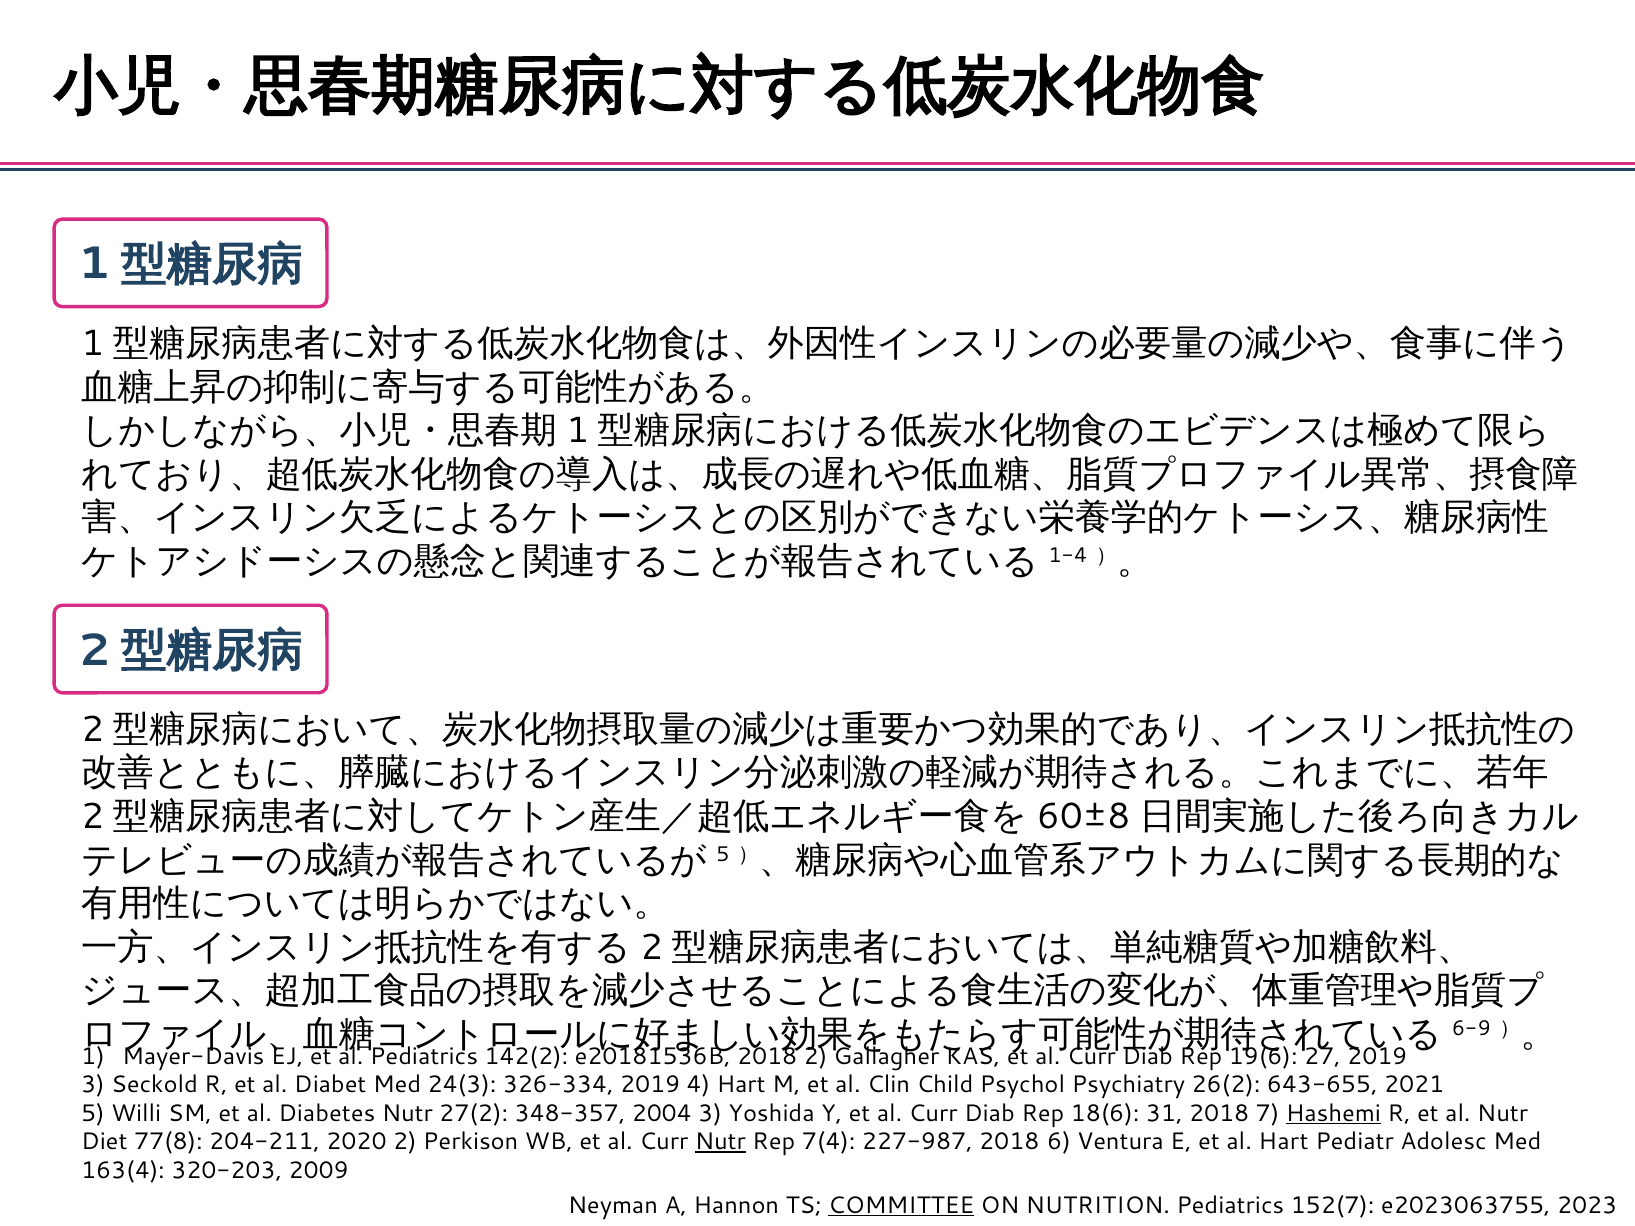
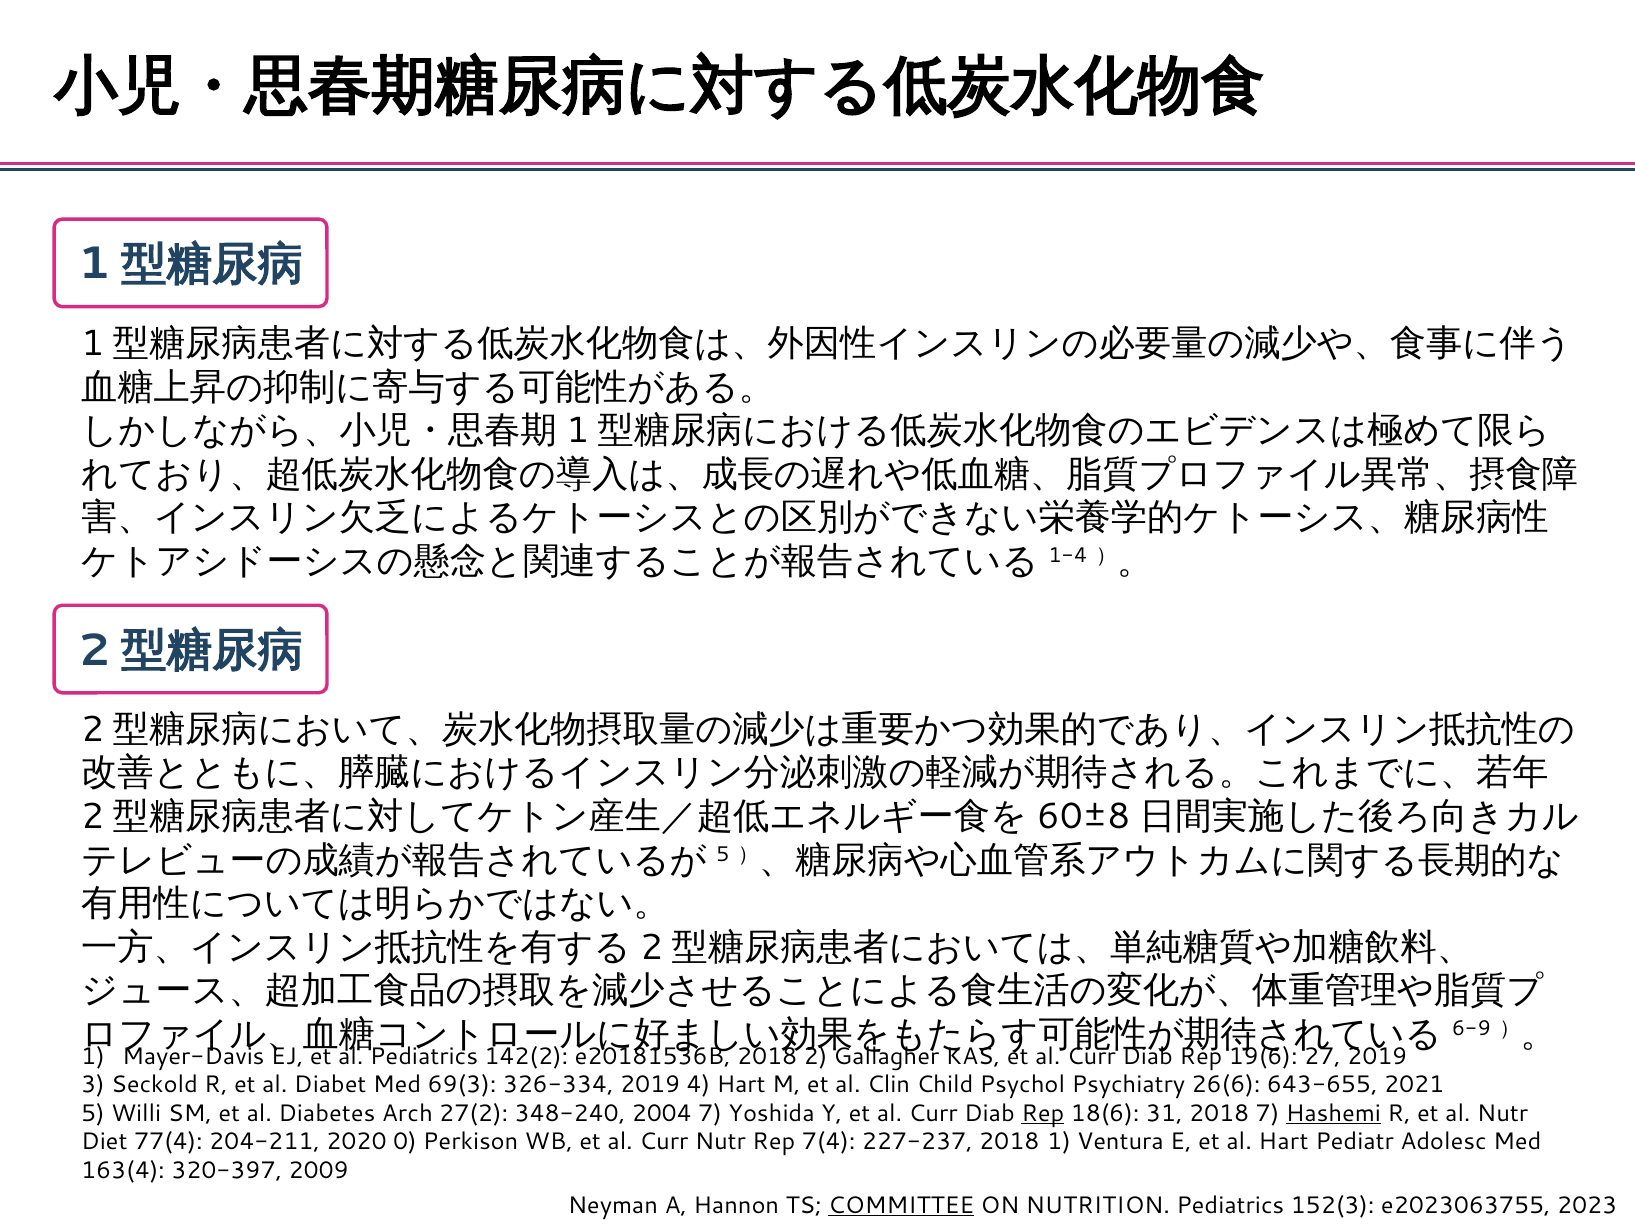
24(3: 24(3 -> 69(3 (462, 1085)
26(2: 26(2 -> 26(6 (1226, 1085)
Diabetes Nutr: Nutr -> Arch (407, 1114)
348-357: 348-357 -> 348-240 (570, 1114)
2004 3: 3 -> 7 (710, 1114)
Rep underline: none -> present (1043, 1114)
77(8: 77(8 -> 77(4 (168, 1142)
2020 2: 2 -> 0 (405, 1142)
Nutr underline: present -> none (720, 1142)
227-987: 227-987 -> 227-237 (917, 1142)
2018 6: 6 -> 1 (1059, 1142)
320-203: 320-203 -> 320-397 (227, 1171)
152(7: 152(7 -> 152(3 (1333, 1206)
